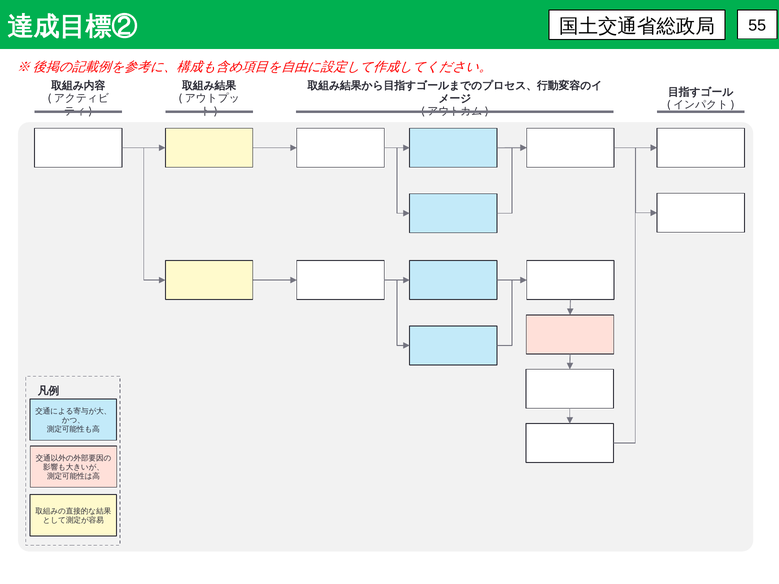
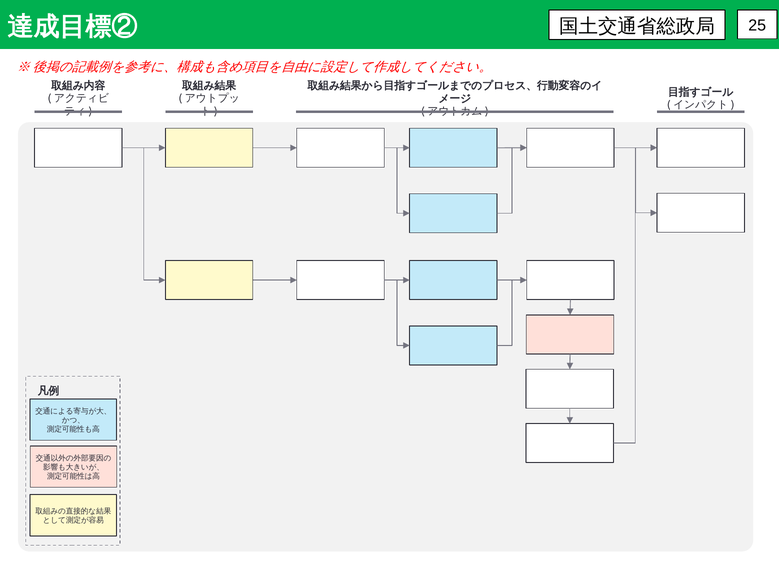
55: 55 -> 25 (757, 25)
